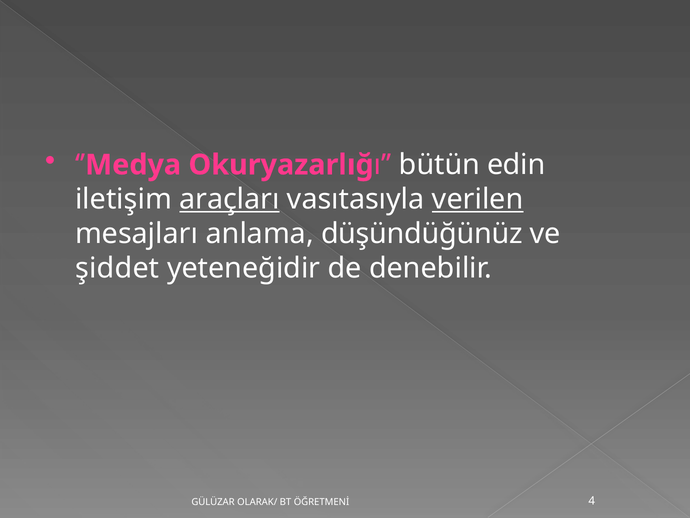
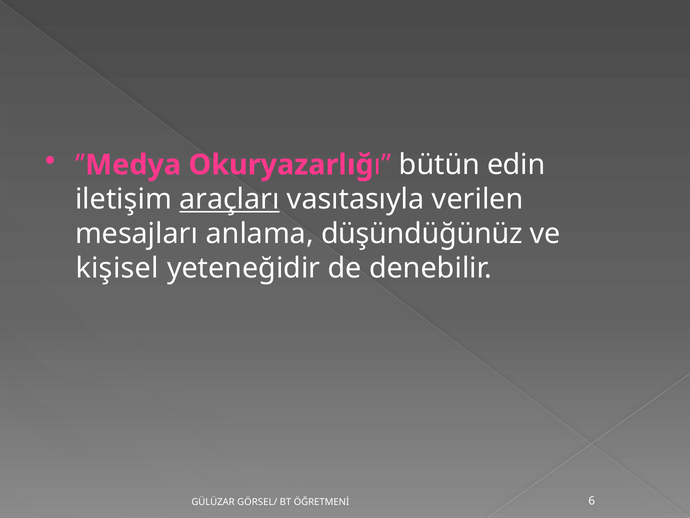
verilen underline: present -> none (478, 199)
şiddet: şiddet -> kişisel (117, 268)
OLARAK/: OLARAK/ -> GÖRSEL/ (257, 502)
4: 4 -> 6 (592, 500)
